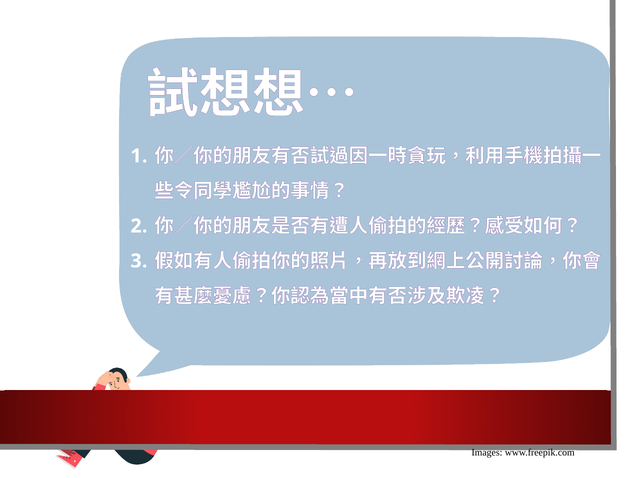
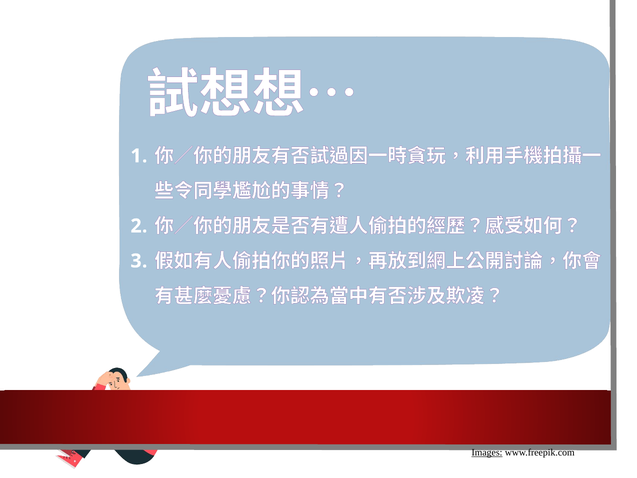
Images underline: none -> present (487, 452)
